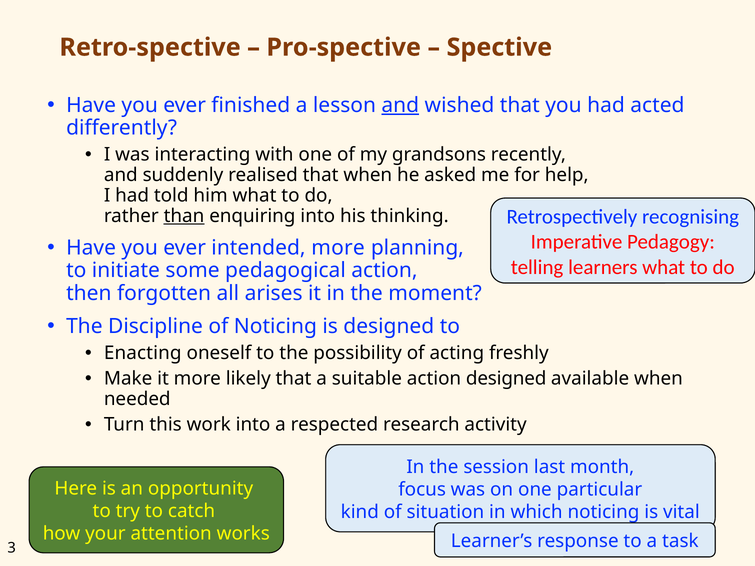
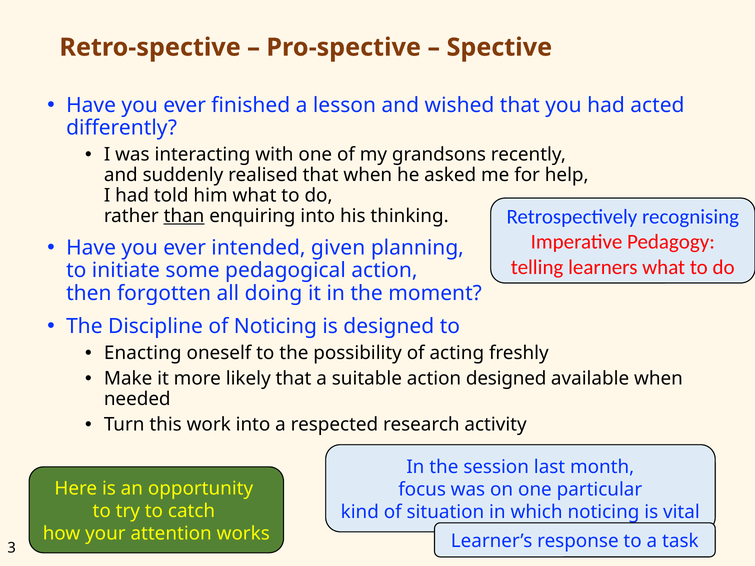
and underline: present -> none (400, 105)
intended more: more -> given (338, 248)
arises: arises -> doing (274, 293)
